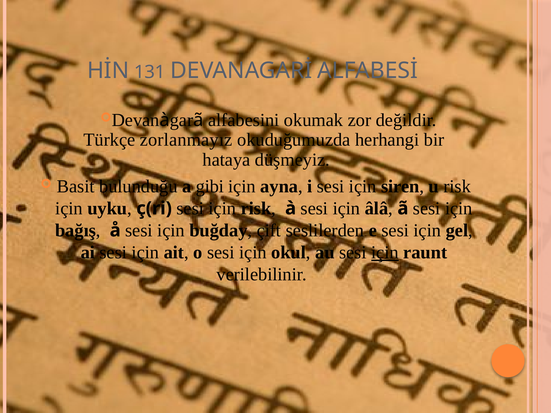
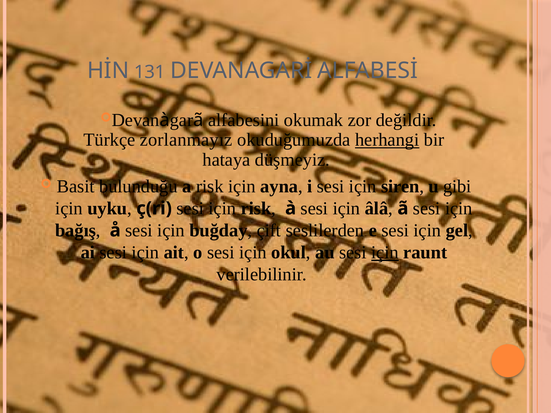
herhangi underline: none -> present (387, 140)
a gibi: gibi -> risk (210, 186)
u risk: risk -> gibi (457, 186)
